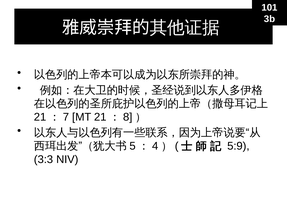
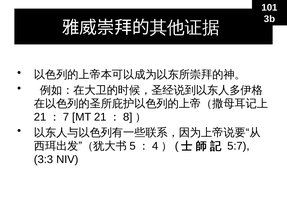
5:9: 5:9 -> 5:7 (238, 146)
